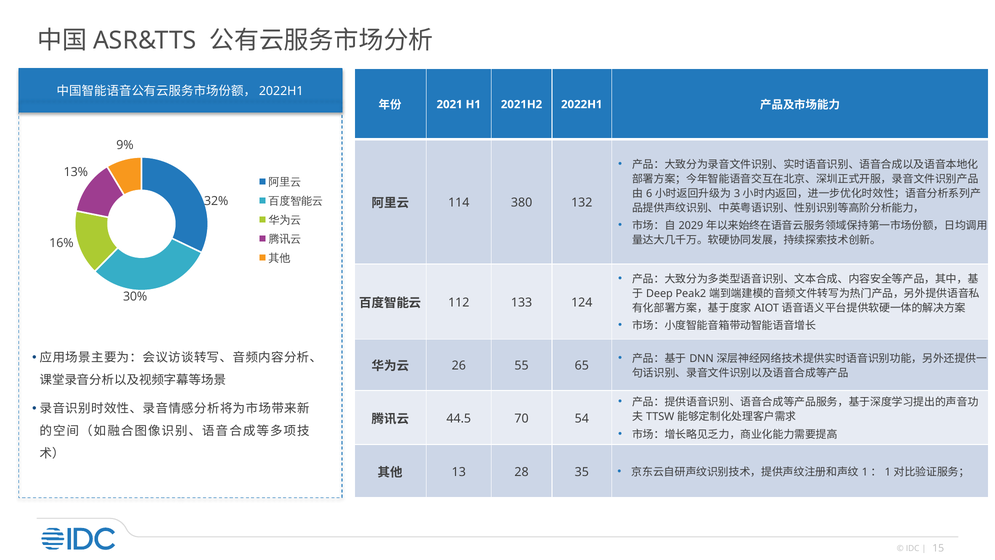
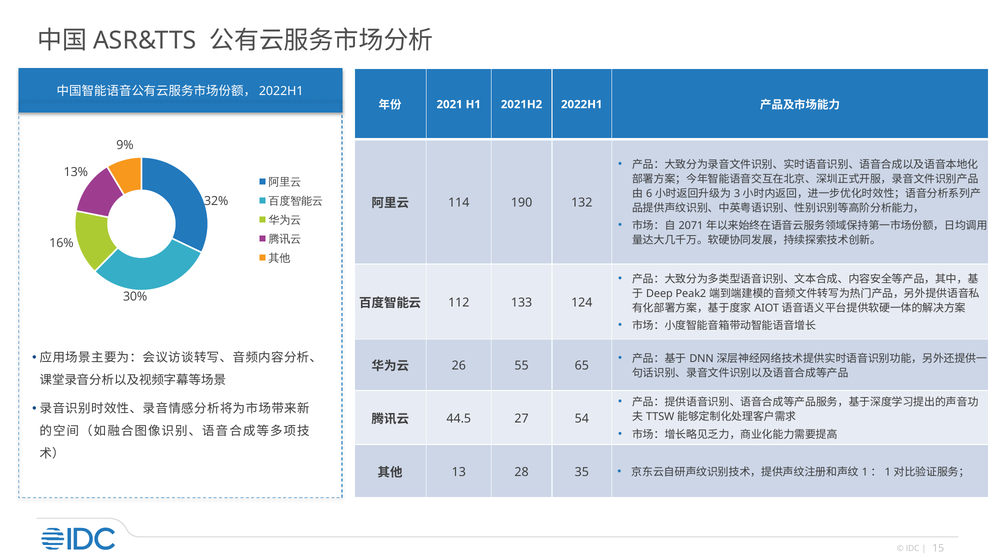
380: 380 -> 190 (522, 202)
2029: 2029 -> 2071 (691, 226)
70: 70 -> 27 (522, 418)
